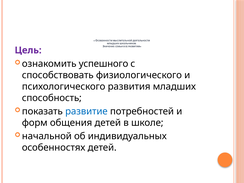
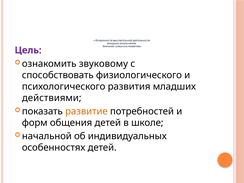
успешного: успешного -> звуковому (103, 64)
способность: способность -> действиями (52, 98)
развитие colour: blue -> orange (86, 111)
